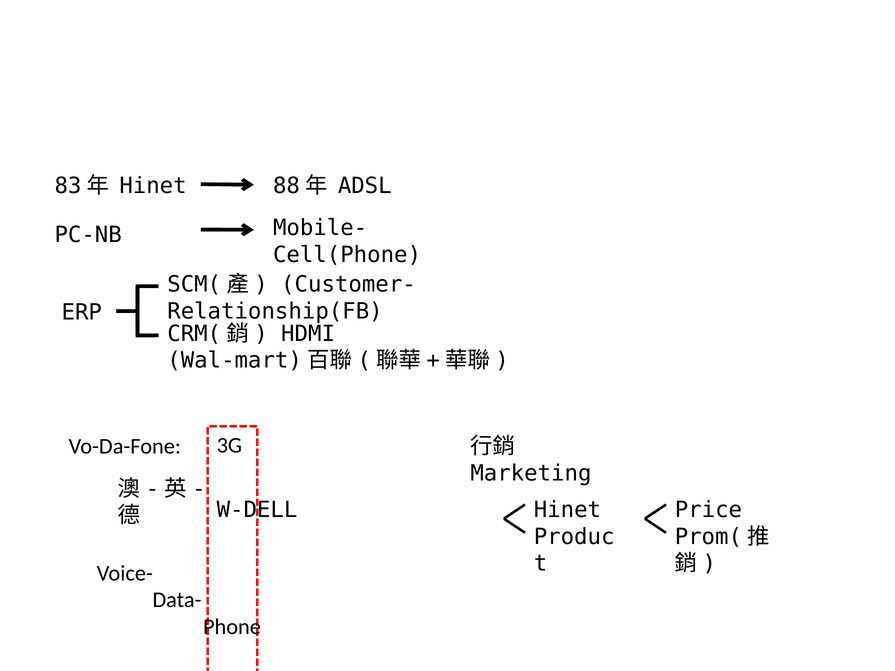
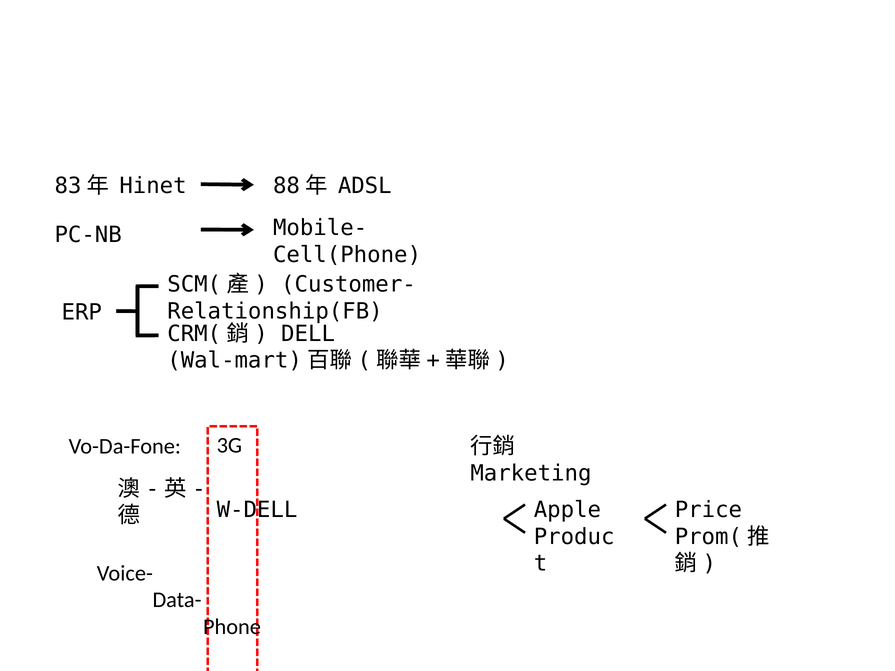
HDMI: HDMI -> DELL (308, 334)
Hinet: Hinet -> Apple (567, 510)
